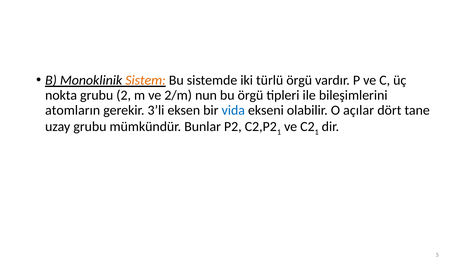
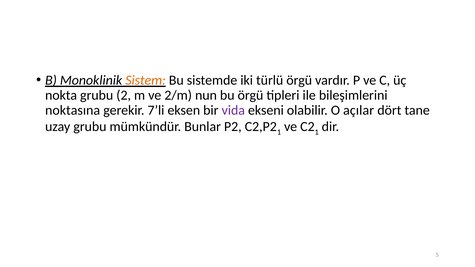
atomların: atomların -> noktasına (73, 110)
3’li: 3’li -> 7’li (156, 110)
vida colour: blue -> purple (233, 110)
